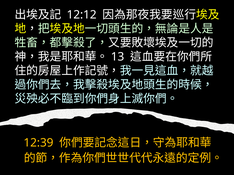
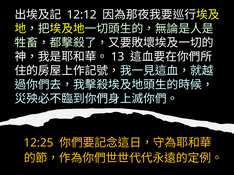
12:39: 12:39 -> 12:25 (39, 143)
